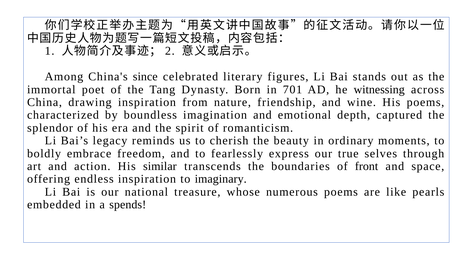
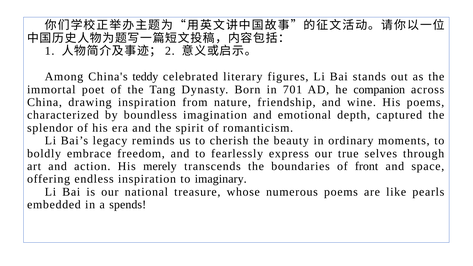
since: since -> teddy (145, 77)
witnessing: witnessing -> companion (379, 89)
similar: similar -> merely (160, 166)
